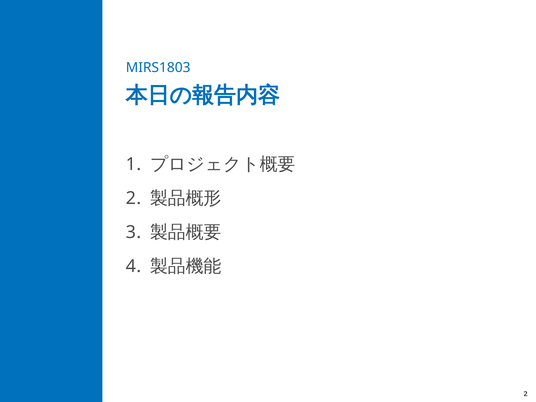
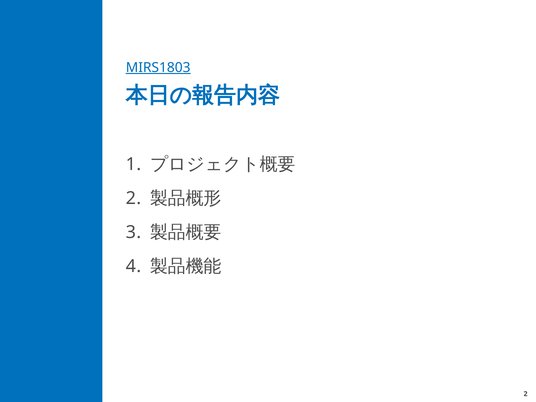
MIRS1803 underline: none -> present (158, 68)
